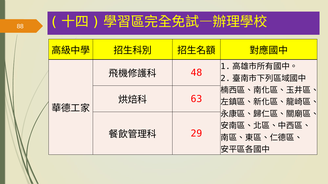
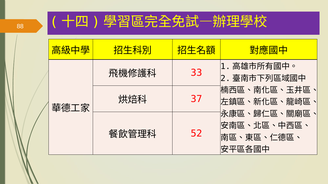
48: 48 -> 33 (196, 73)
63: 63 -> 37 (196, 99)
29: 29 -> 52 (196, 134)
